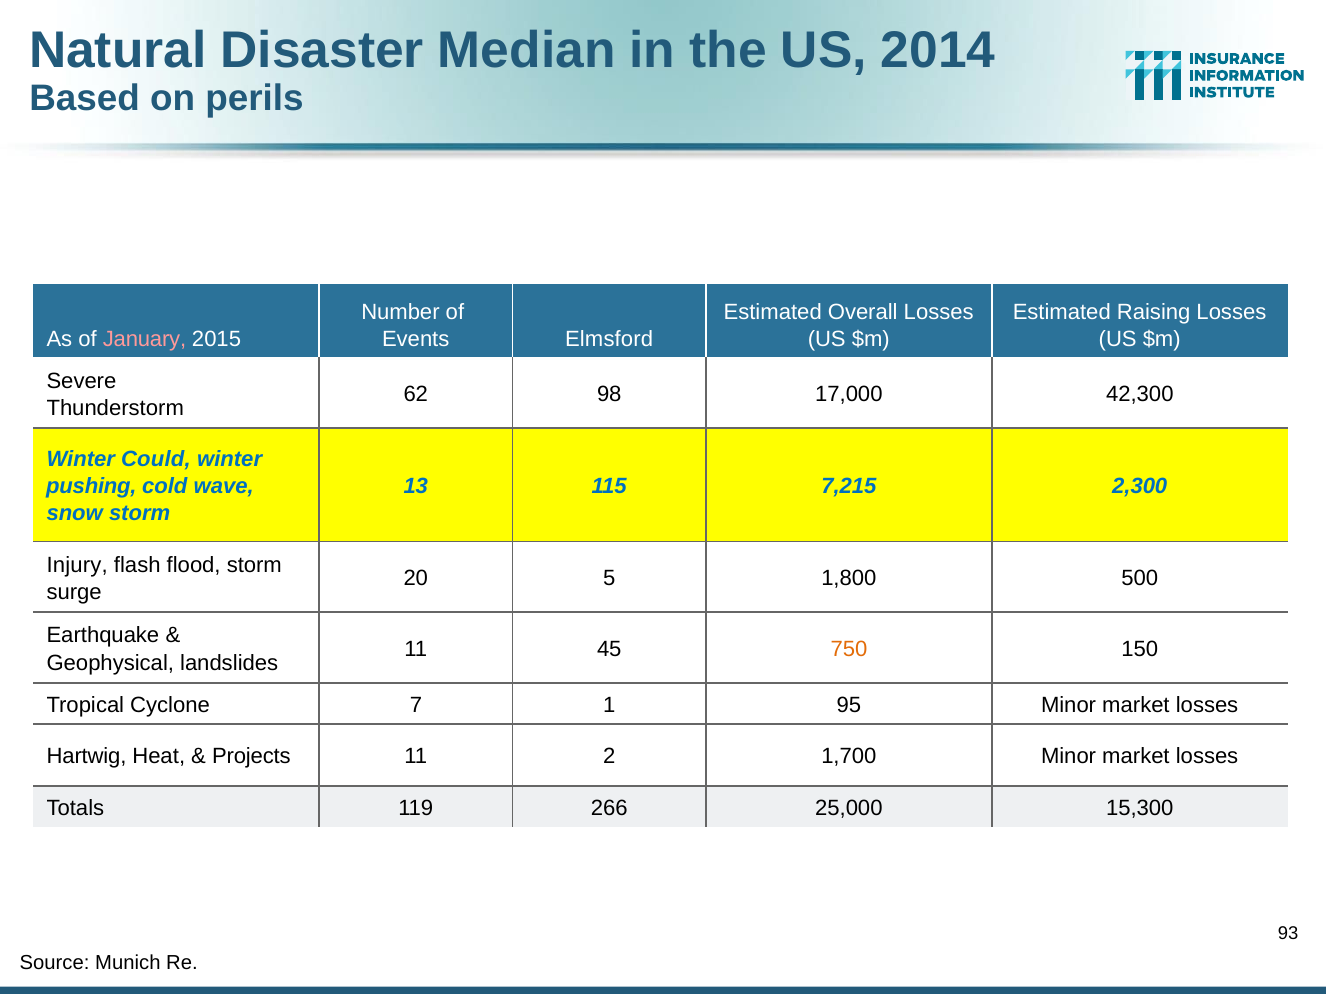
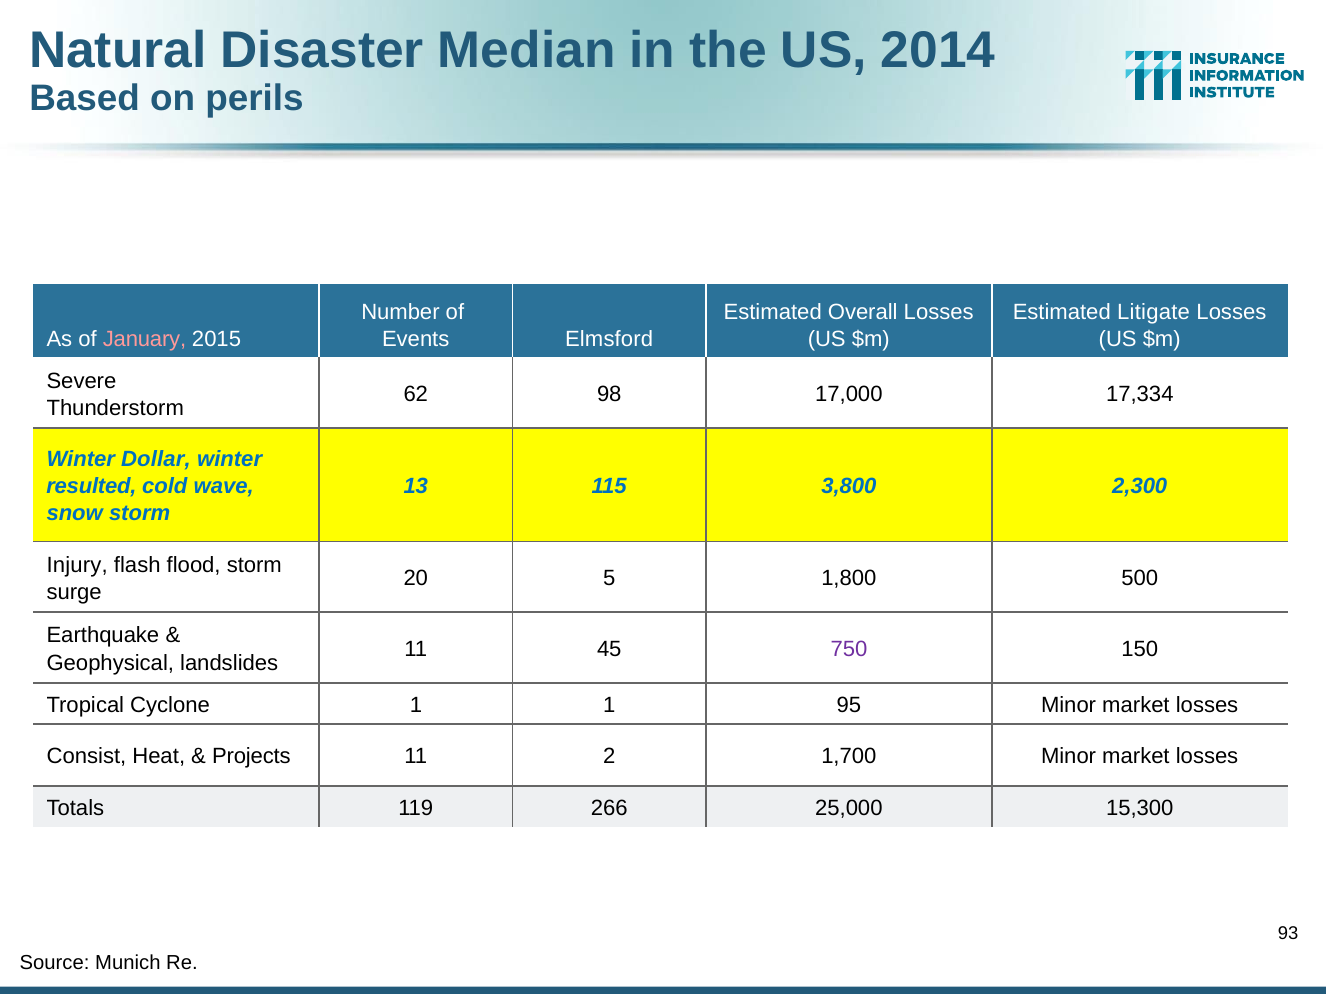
Raising: Raising -> Litigate (1154, 312)
42,300: 42,300 -> 17,334 (1140, 395)
Could: Could -> Dollar (156, 459)
pushing: pushing -> resulted (91, 487)
7,215: 7,215 -> 3,800 (849, 487)
750 colour: orange -> purple (849, 649)
Cyclone 7: 7 -> 1 (416, 705)
Hartwig: Hartwig -> Consist (86, 757)
